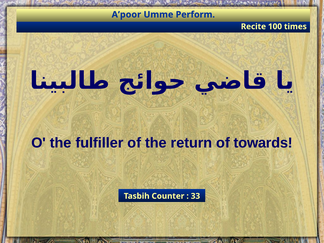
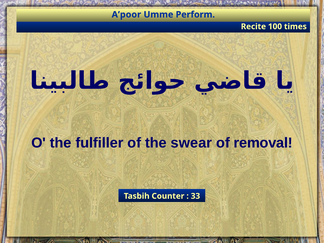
return: return -> swear (191, 143)
towards: towards -> removal (263, 143)
